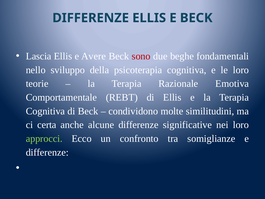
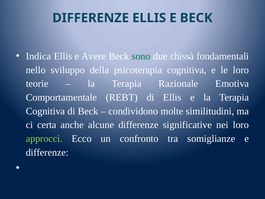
Lascia: Lascia -> Indica (38, 56)
sono colour: red -> green (141, 56)
beghe: beghe -> chissà (182, 56)
